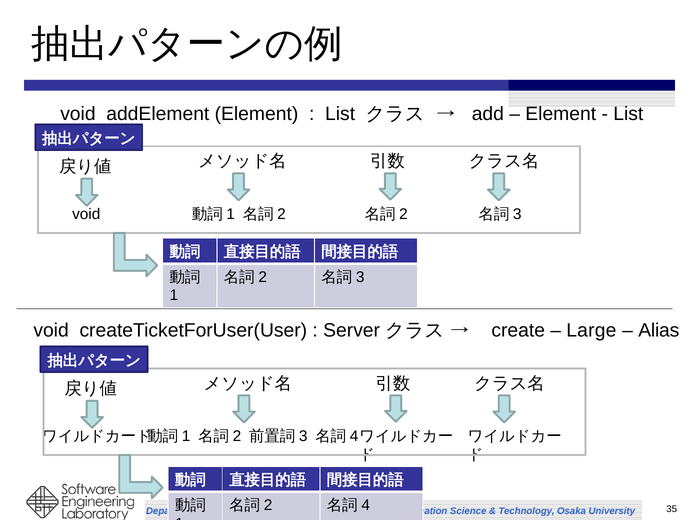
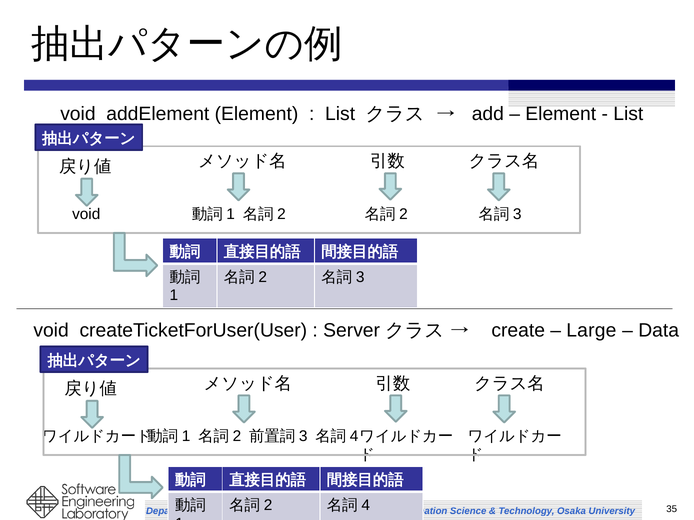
Alias: Alias -> Data (659, 331)
